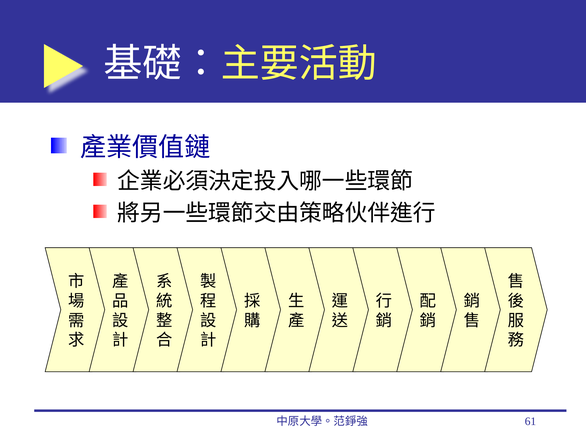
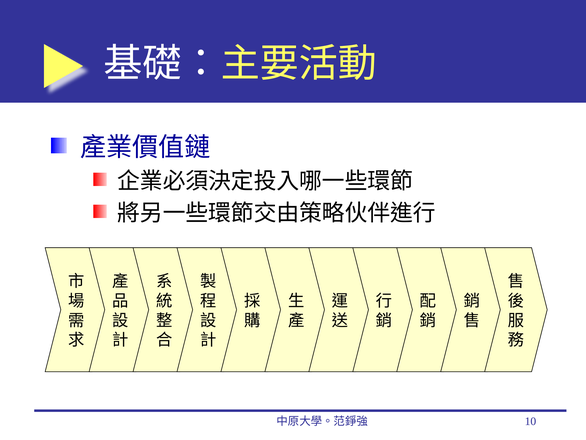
61: 61 -> 10 (530, 421)
